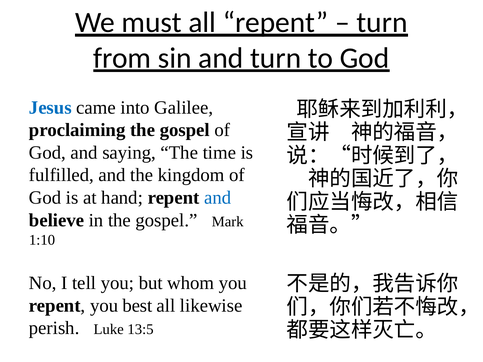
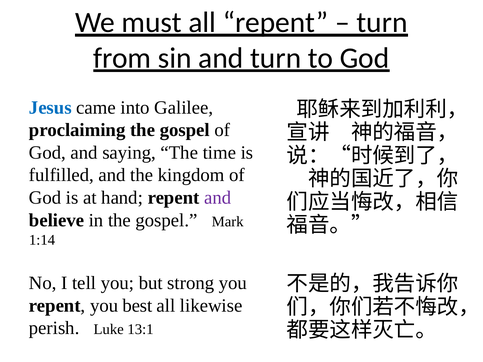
and colour: blue -> purple (218, 198)
1:10: 1:10 -> 1:14 (42, 240)
whom: whom -> strong (191, 283)
13:5: 13:5 -> 13:1 (140, 330)
